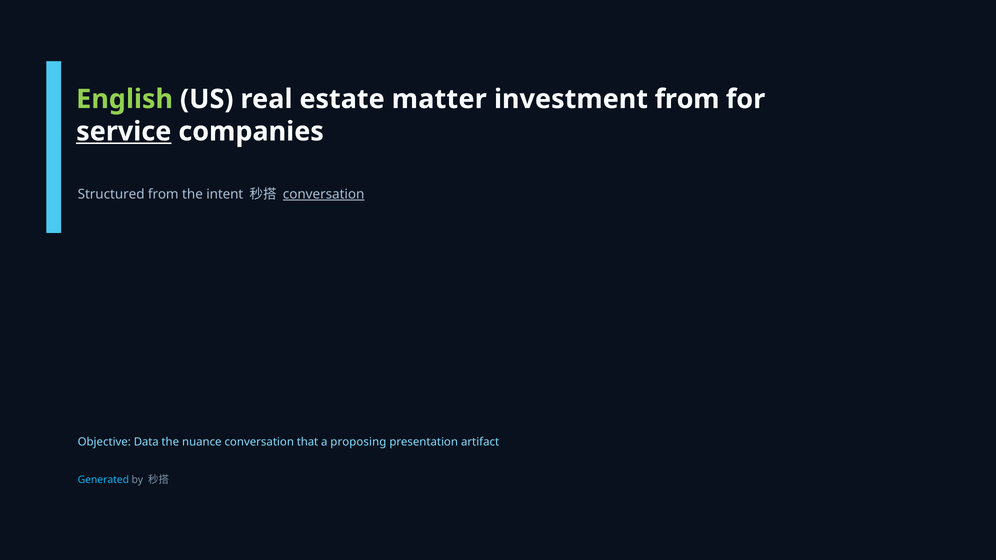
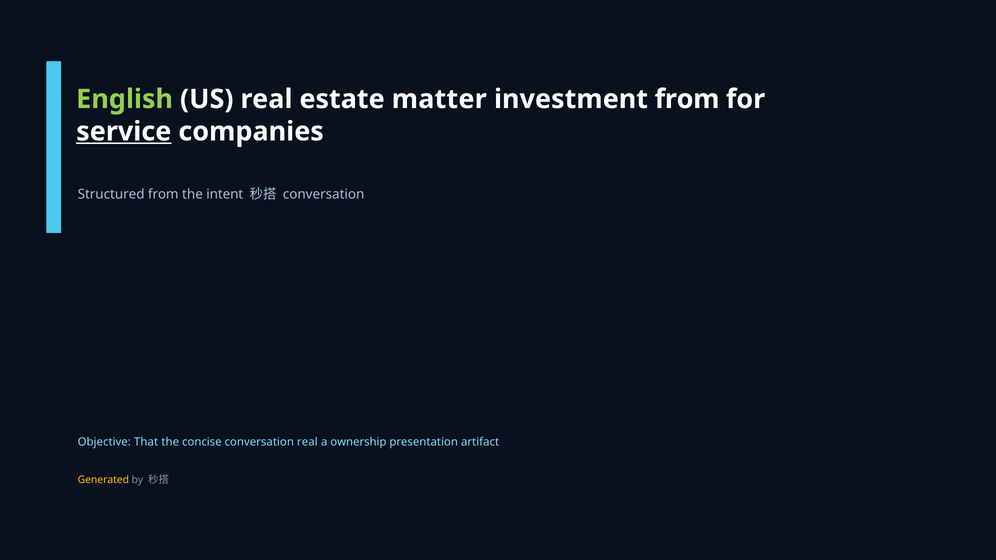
conversation underline: present -> none (324, 194)
Data: Data -> That (146, 442)
nuance: nuance -> concise (202, 442)
conversation that: that -> real (307, 442)
proposing: proposing -> ownership (358, 442)
Generated colour: light blue -> yellow (103, 480)
